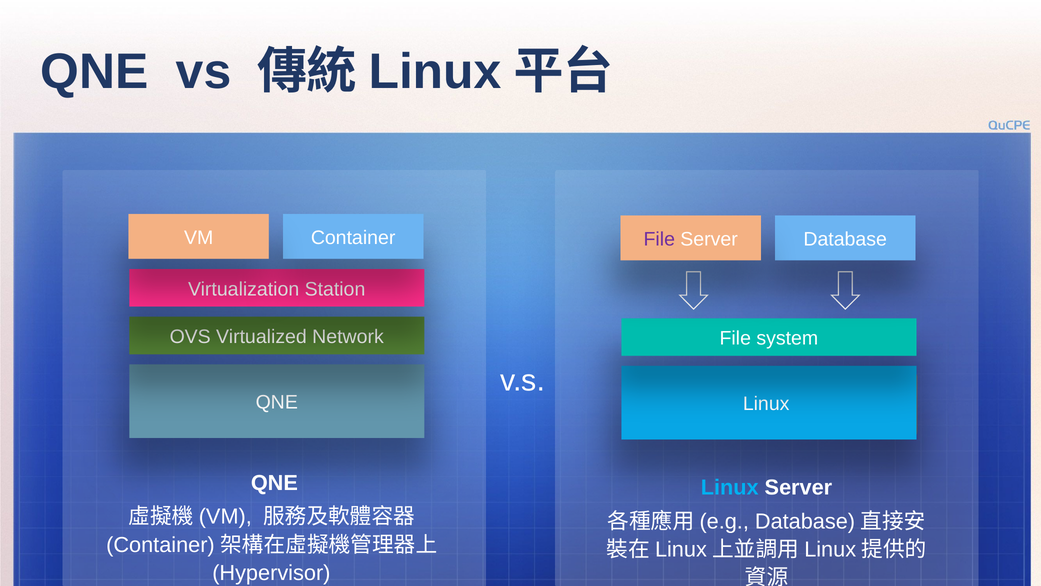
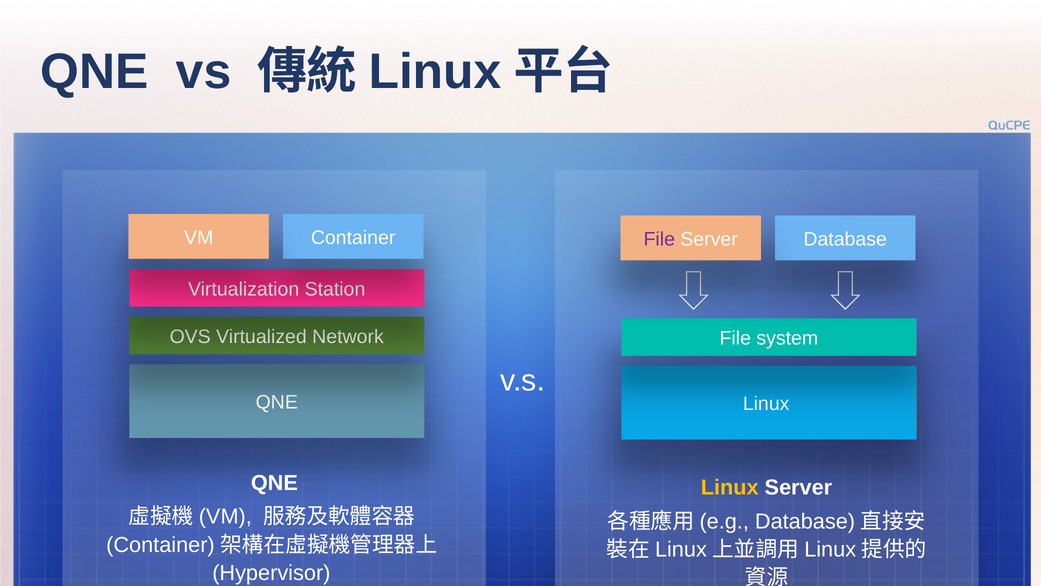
Linux colour: light blue -> yellow (730, 487)
